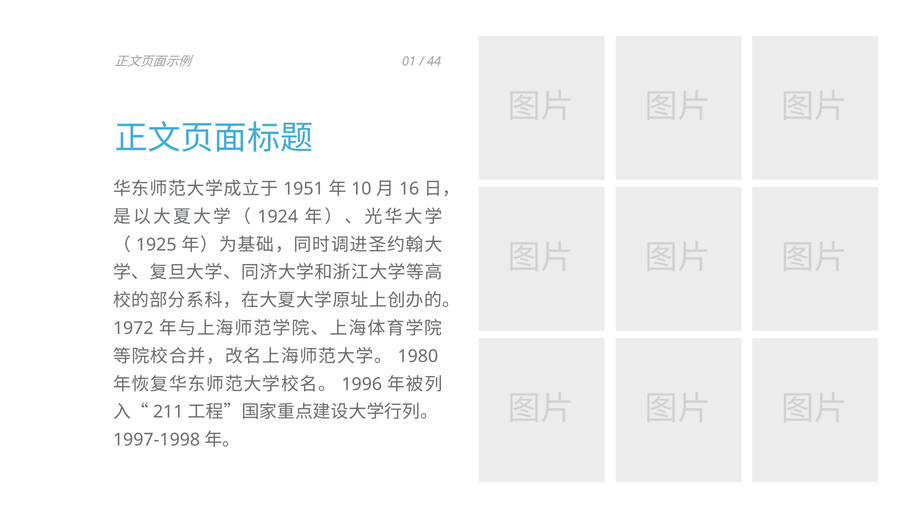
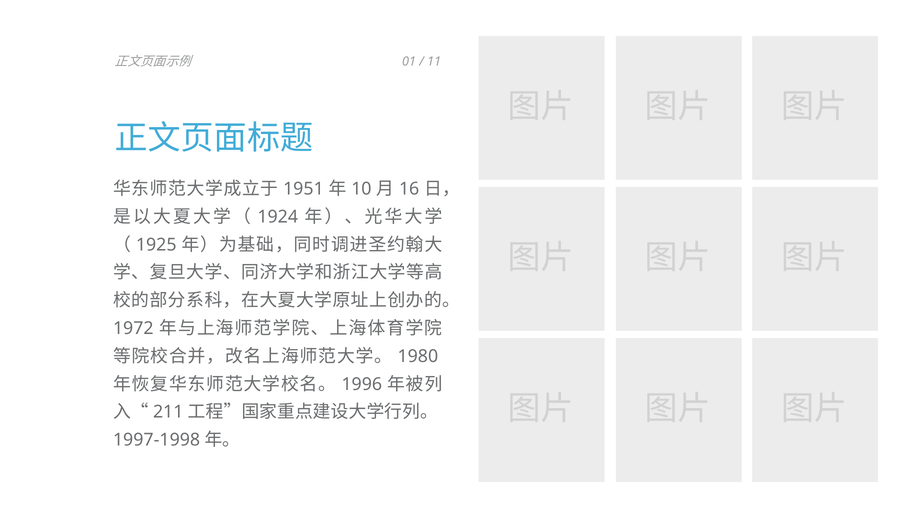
44: 44 -> 11 (434, 62)
